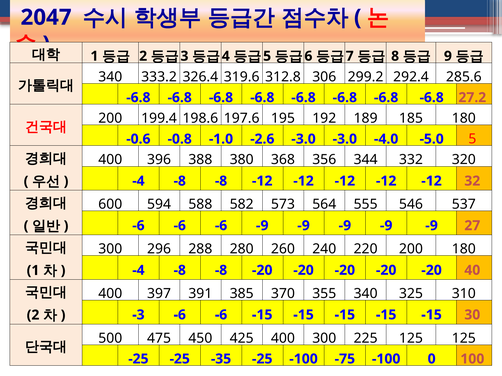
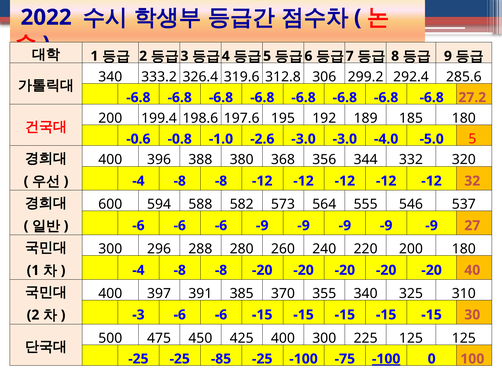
2047: 2047 -> 2022 (46, 17)
-35: -35 -> -85 (221, 359)
-100 underline: none -> present (386, 359)
